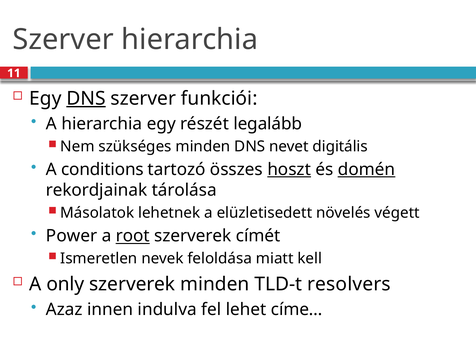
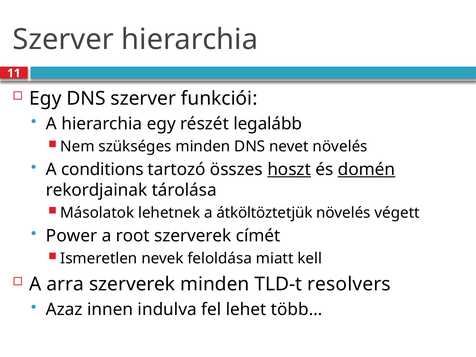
DNS underline: present -> none (86, 98)
nevet digitális: digitális -> növelés (340, 146)
elüzletisedett: elüzletisedett -> átköltöztetjük (264, 213)
root underline: present -> none (133, 236)
only: only -> arra (65, 284)
címe…: címe… -> több… (297, 309)
